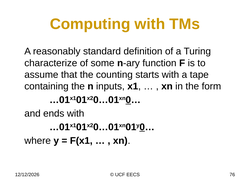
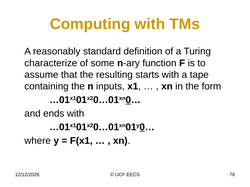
counting: counting -> resulting (114, 75)
